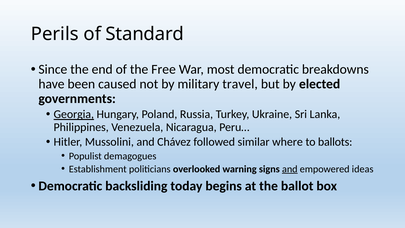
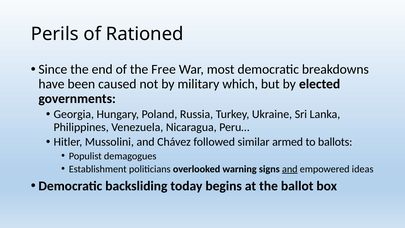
Standard: Standard -> Rationed (145, 34)
travel: travel -> which (240, 84)
Georgia underline: present -> none (74, 114)
where: where -> armed (288, 142)
